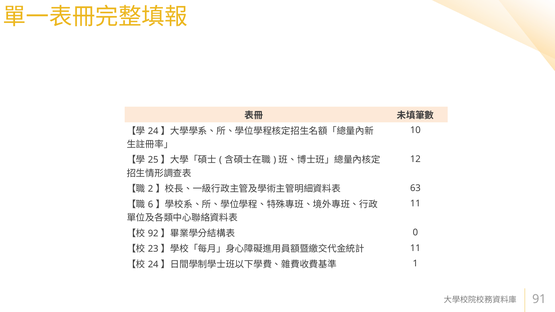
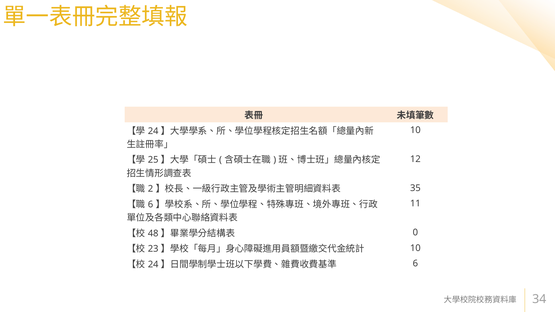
63: 63 -> 35 (415, 188)
92: 92 -> 48 (153, 234)
11: 11 -> 10 (415, 248)
1: 1 -> 6 (415, 264)
91: 91 -> 34 (539, 299)
